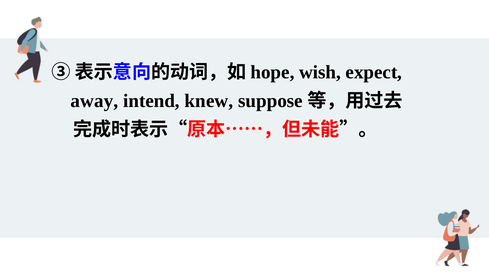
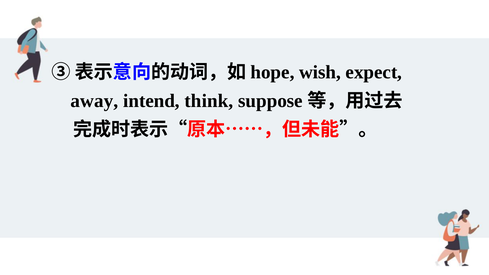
knew: knew -> think (209, 101)
